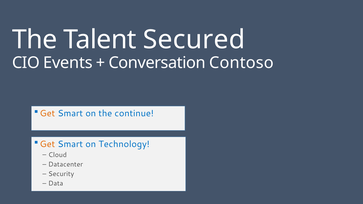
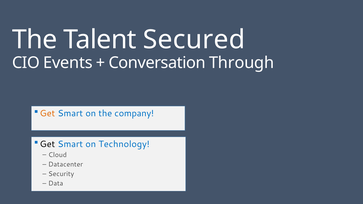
Contoso: Contoso -> Through (242, 63)
continue: continue -> company (134, 113)
Get colour: orange -> black (47, 144)
